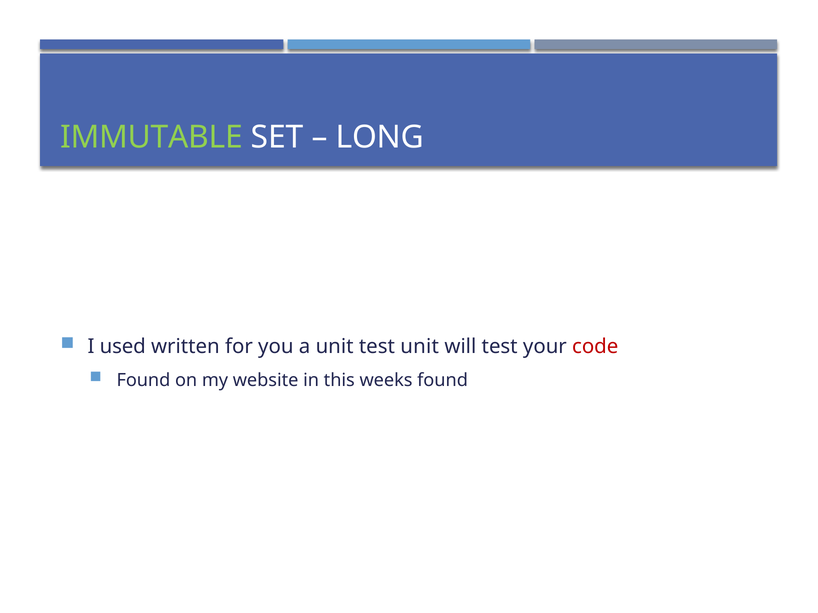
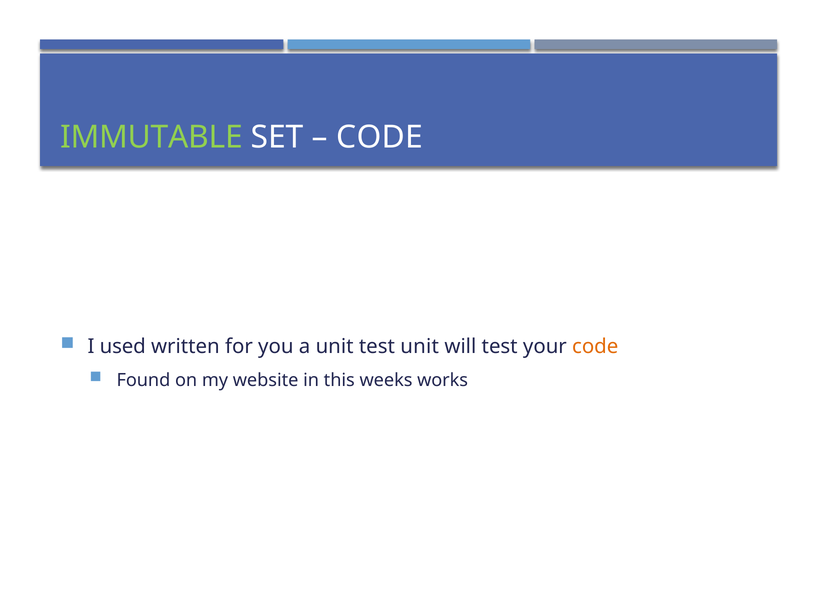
LONG: LONG -> CODE (380, 137)
code colour: red -> orange (595, 347)
weeks found: found -> works (443, 380)
